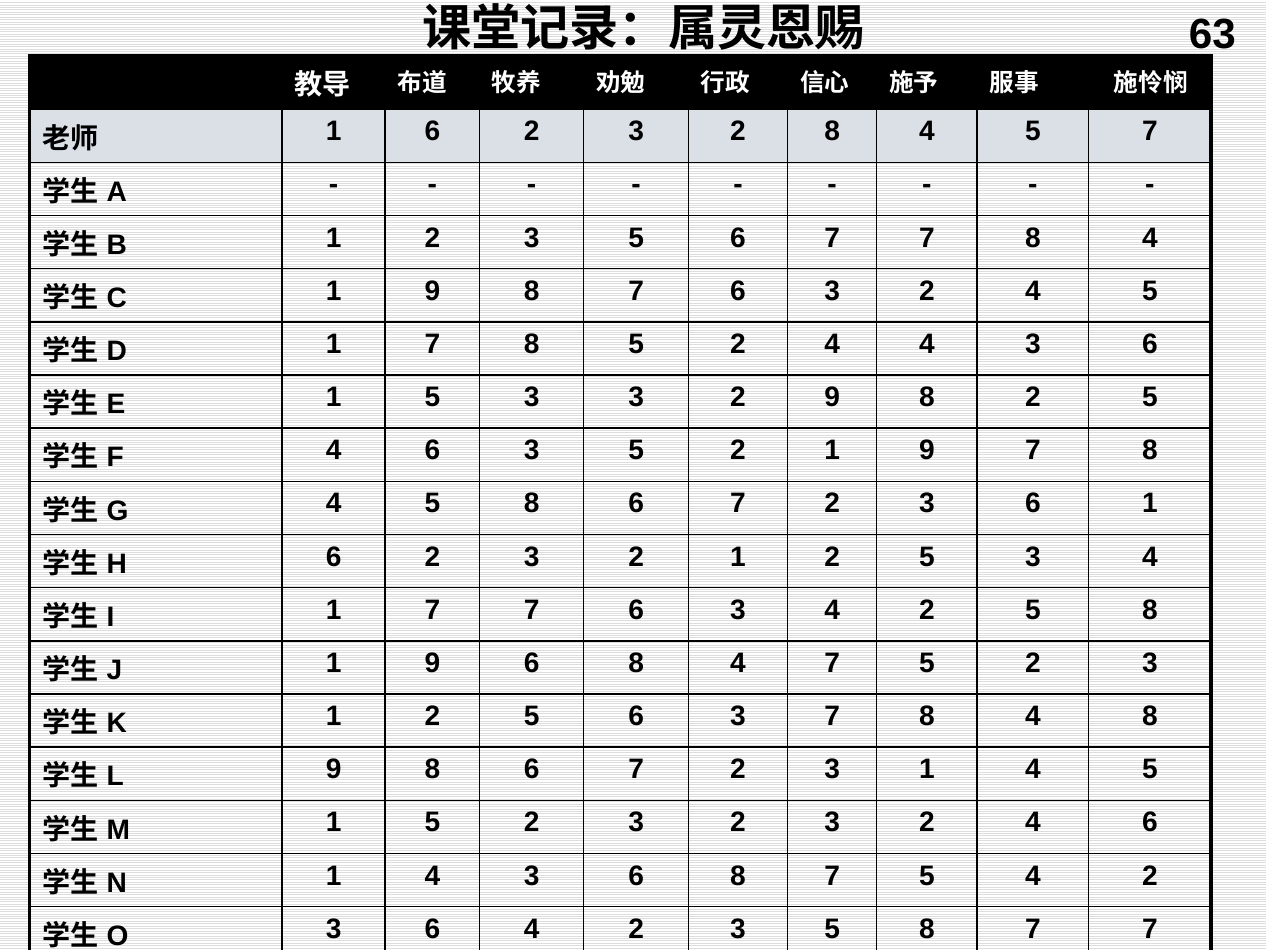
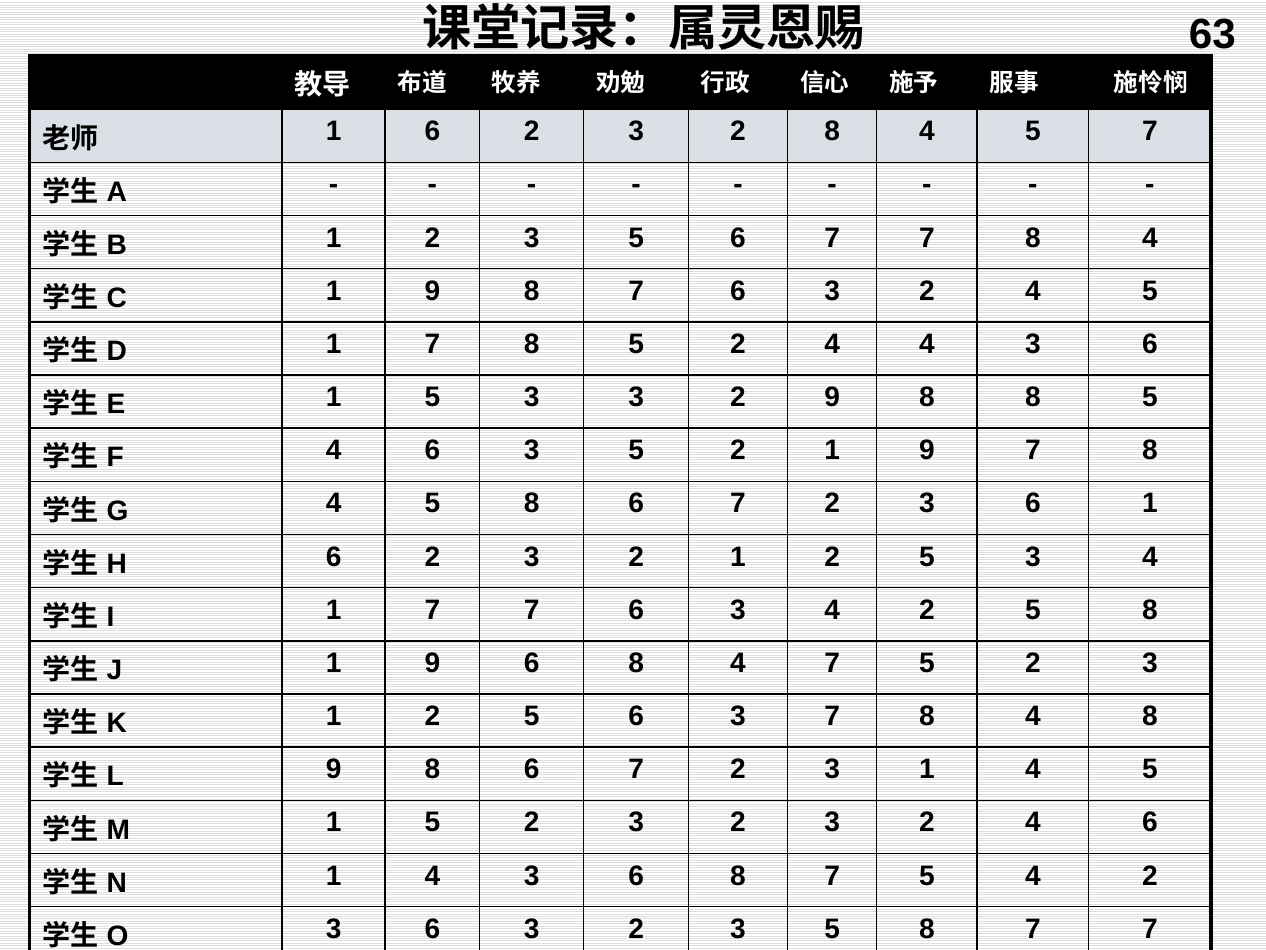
8 2: 2 -> 8 (1033, 397)
3 6 4: 4 -> 3 (532, 928)
